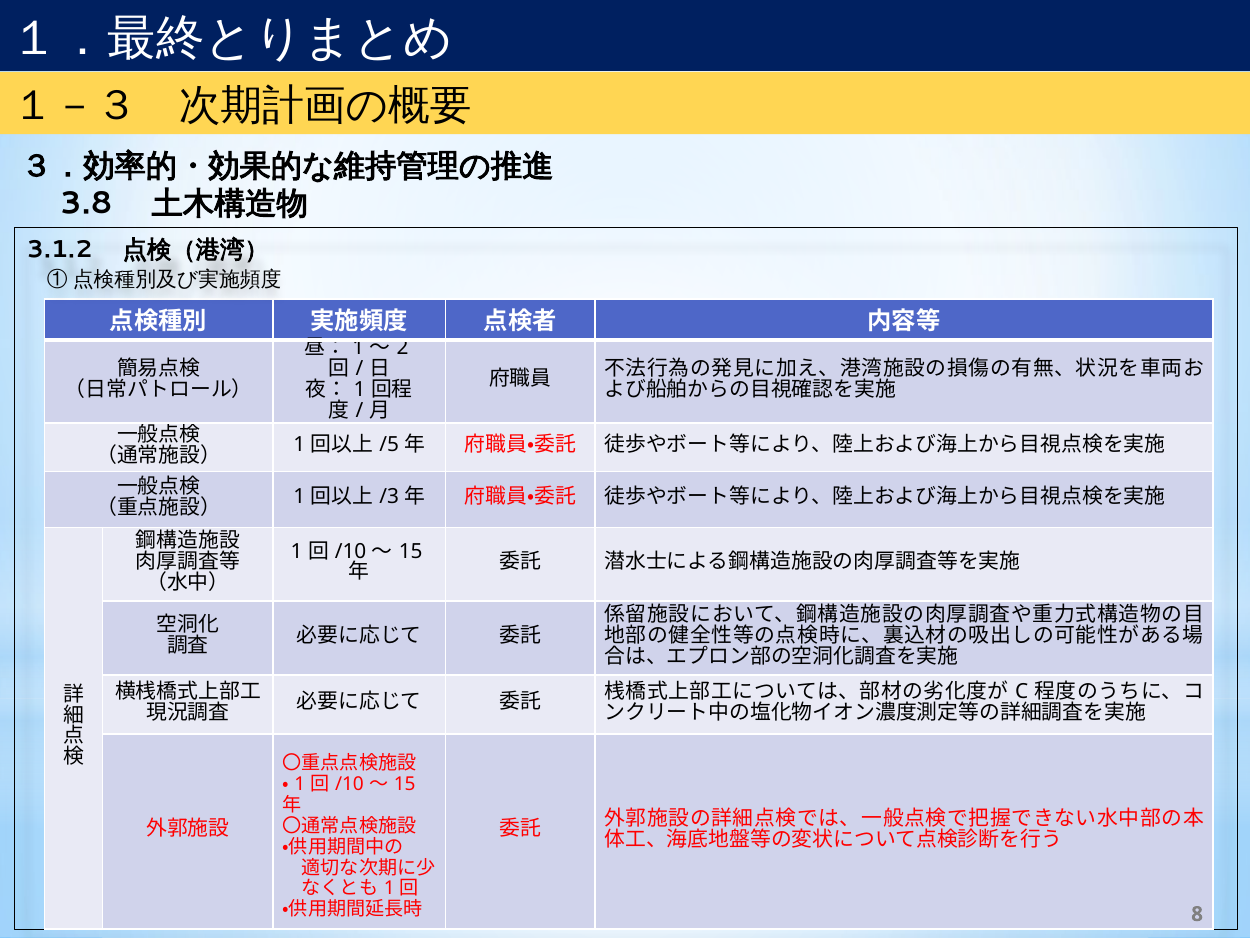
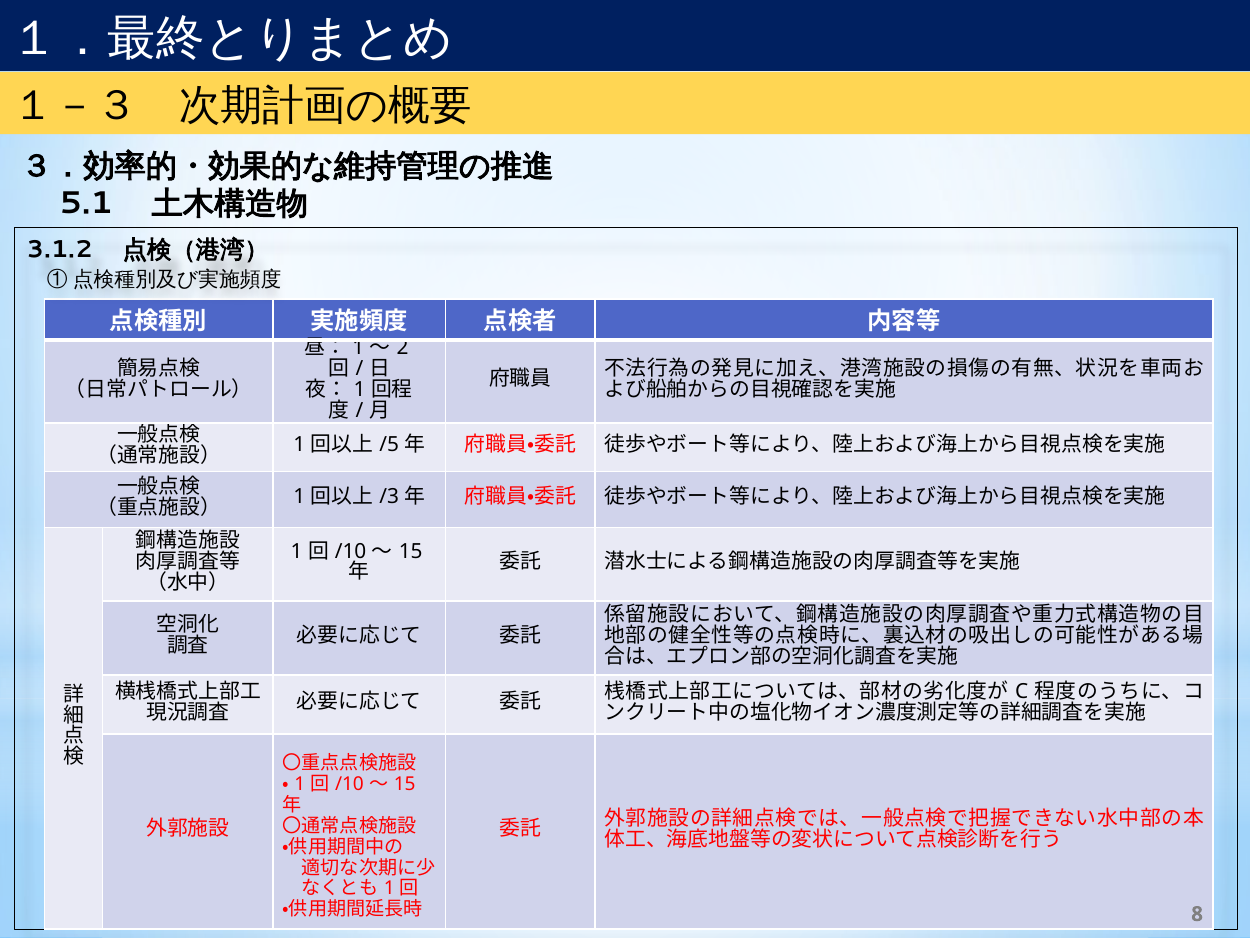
3.8: 3.8 -> 5.1 (86, 203)
